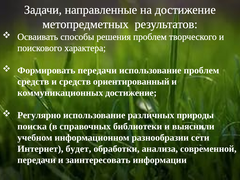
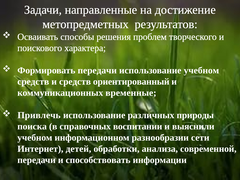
использование проблем: проблем -> учебном (201, 70)
коммуникационных достижение: достижение -> временные (131, 93)
Регулярно: Регулярно -> Привлечь (39, 115)
библиотеки: библиотеки -> воспитании (138, 126)
будет: будет -> детей (78, 149)
заинтересовать: заинтересовать -> способствовать (98, 160)
